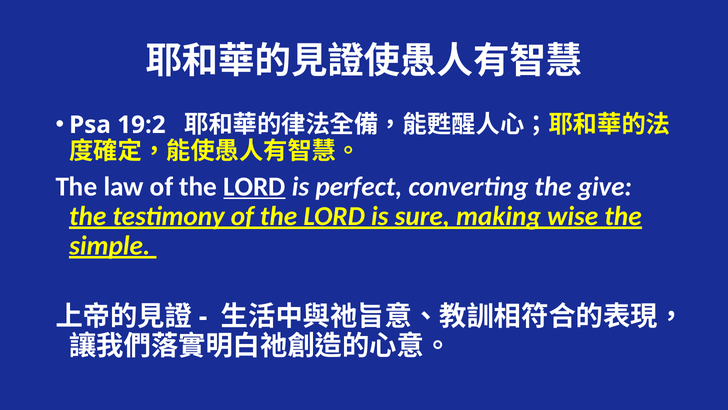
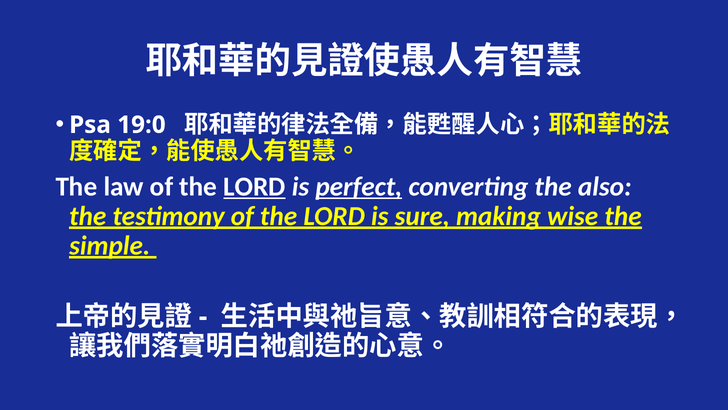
19:2: 19:2 -> 19:0 (141, 125)
perfect underline: none -> present (359, 186)
give: give -> also (605, 186)
